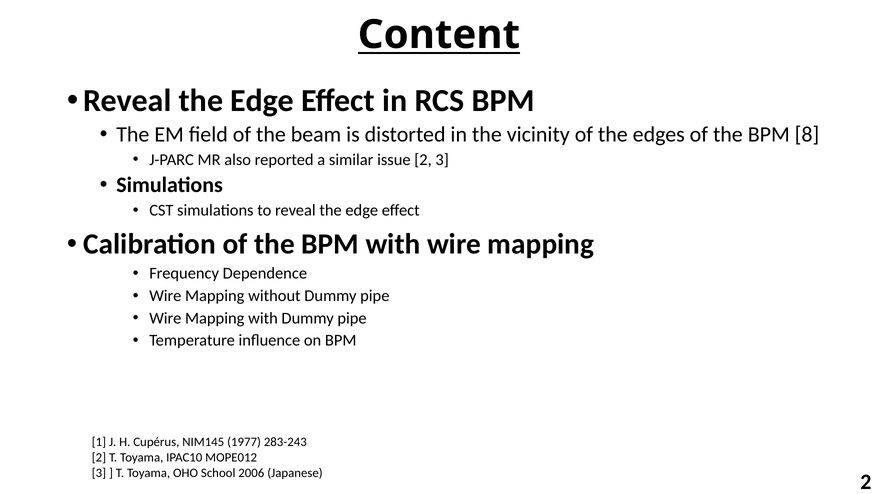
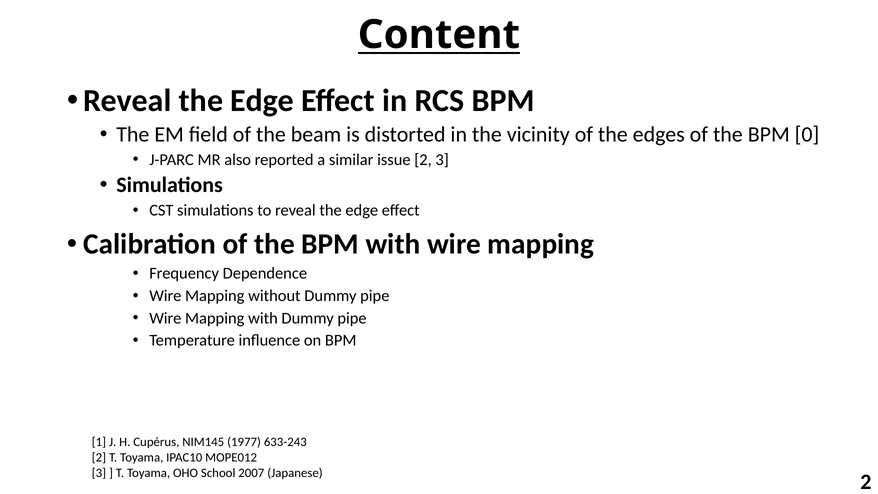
8: 8 -> 0 (807, 134)
283-243: 283-243 -> 633-243 (285, 442)
2006: 2006 -> 2007 (251, 473)
